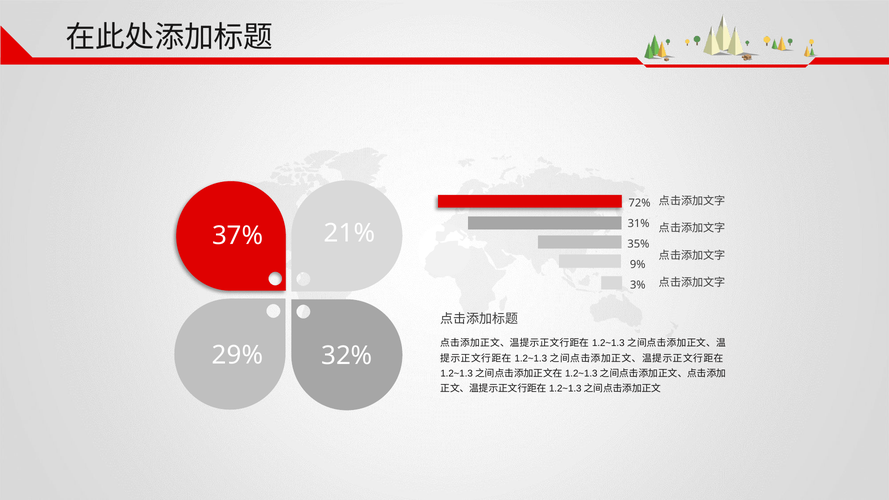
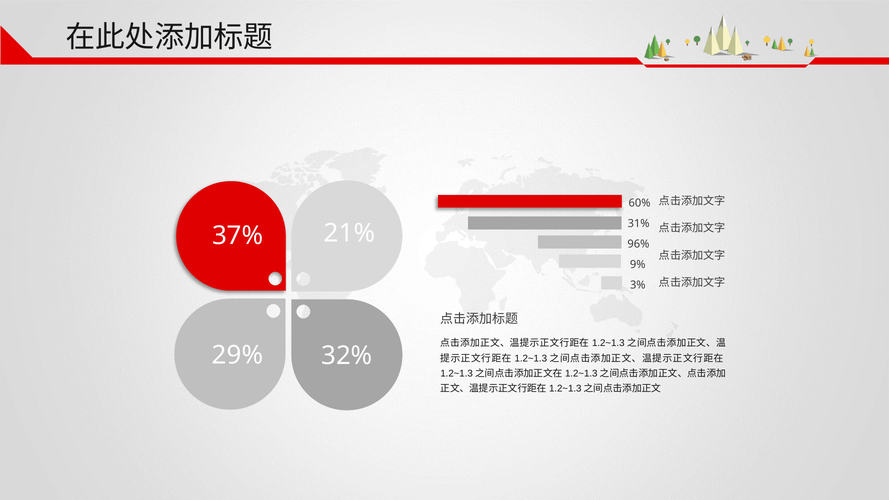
72%: 72% -> 60% (640, 203)
35%: 35% -> 96% (638, 244)
